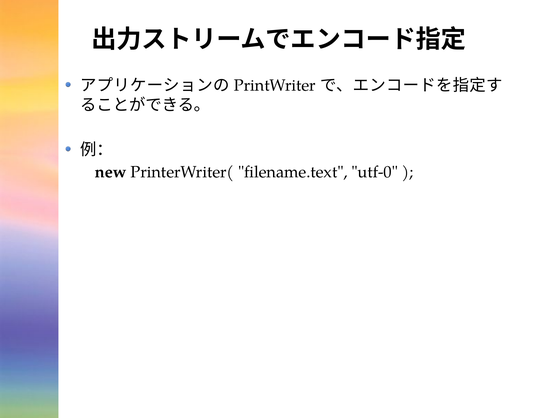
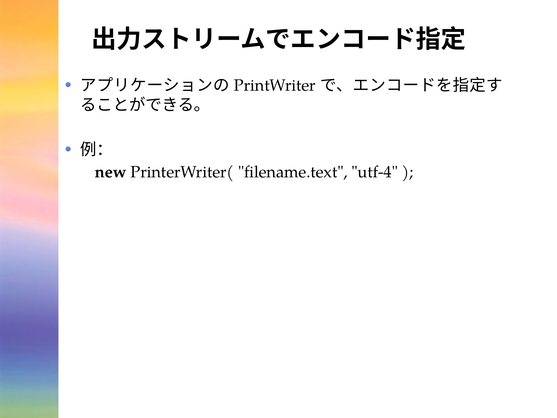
utf-0: utf-0 -> utf-4 (375, 172)
